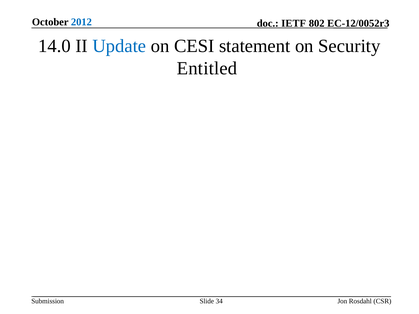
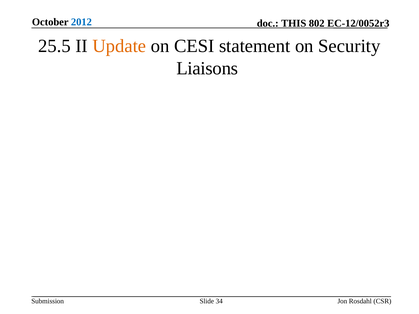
IETF: IETF -> THIS (294, 23)
14.0: 14.0 -> 25.5 (54, 46)
Update colour: blue -> orange (119, 46)
Entitled: Entitled -> Liaisons (207, 68)
